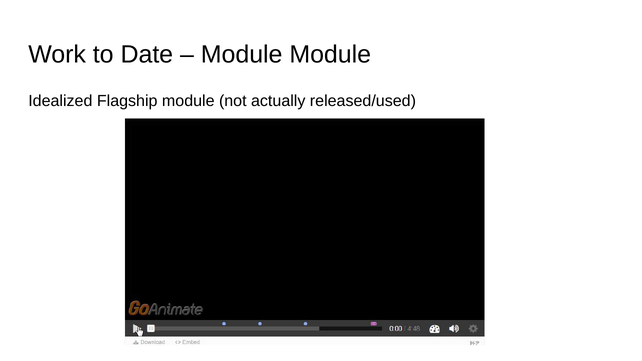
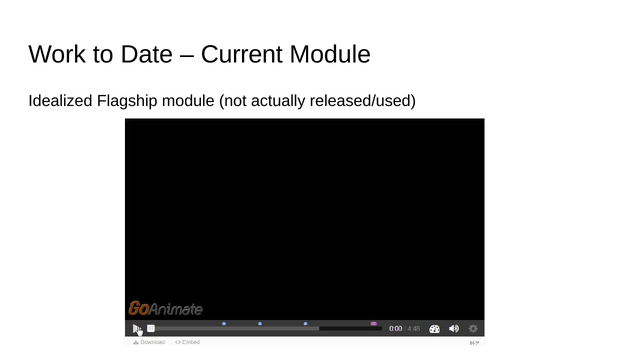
Module: Module -> Current (242, 54)
